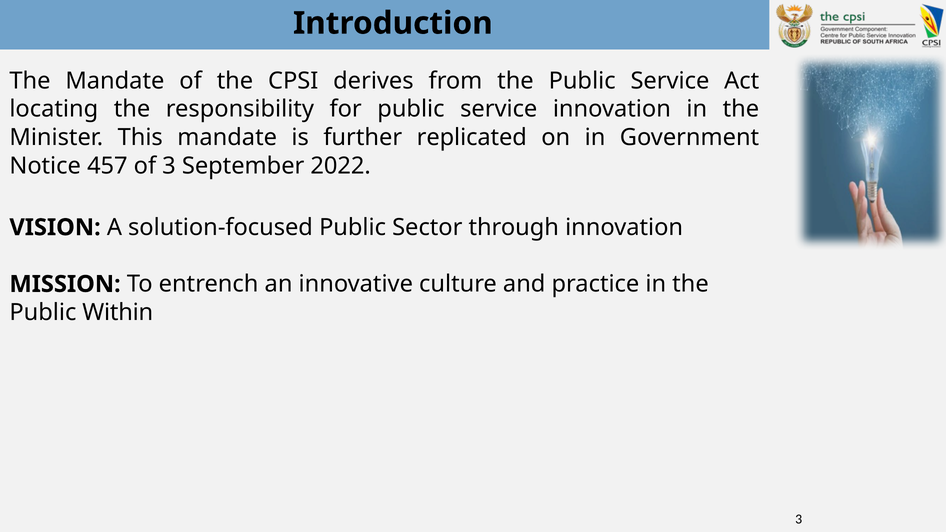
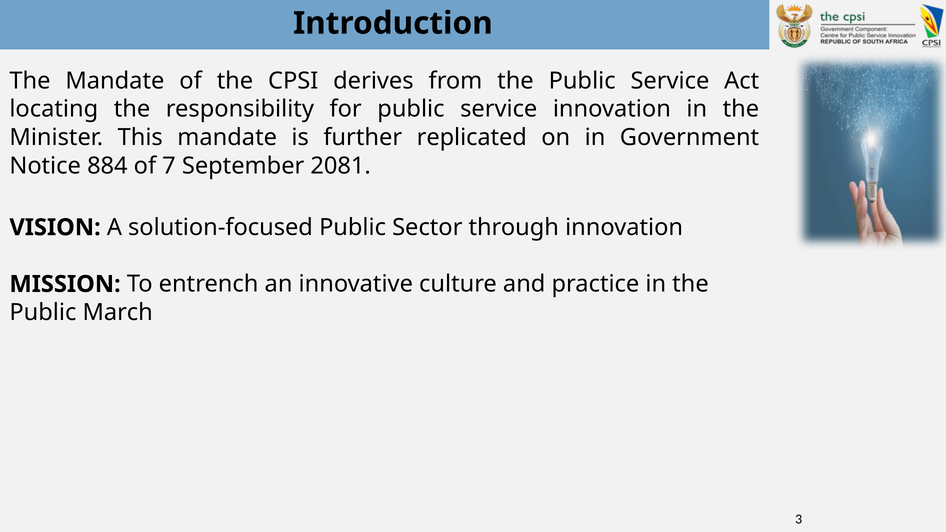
457: 457 -> 884 (107, 166)
of 3: 3 -> 7 (169, 166)
2022: 2022 -> 2081 (341, 166)
Within: Within -> March (118, 313)
